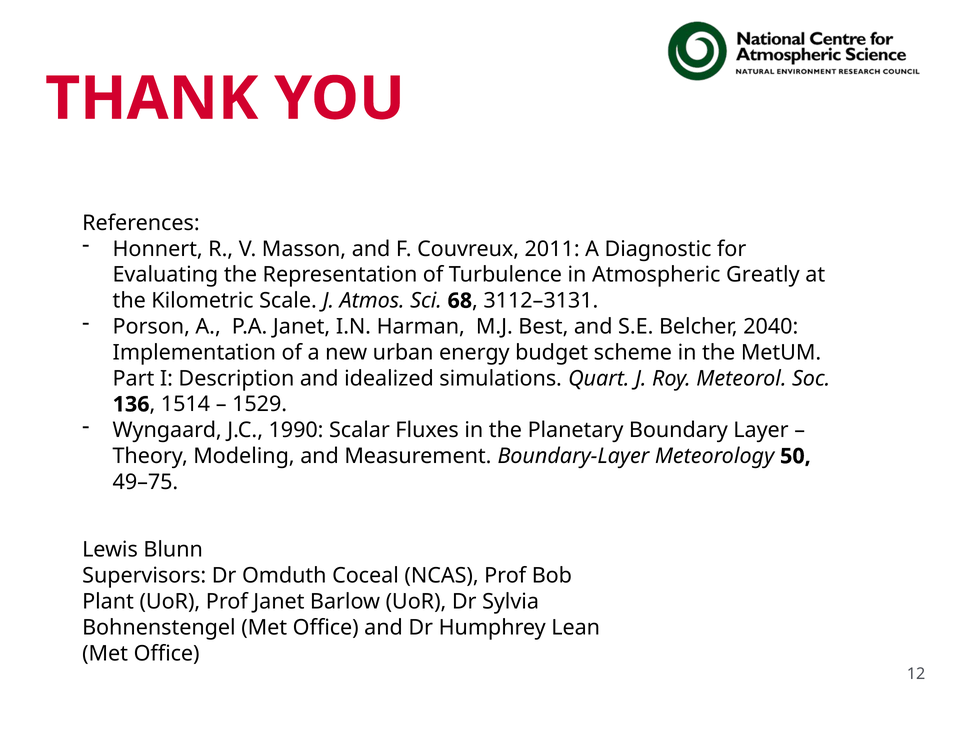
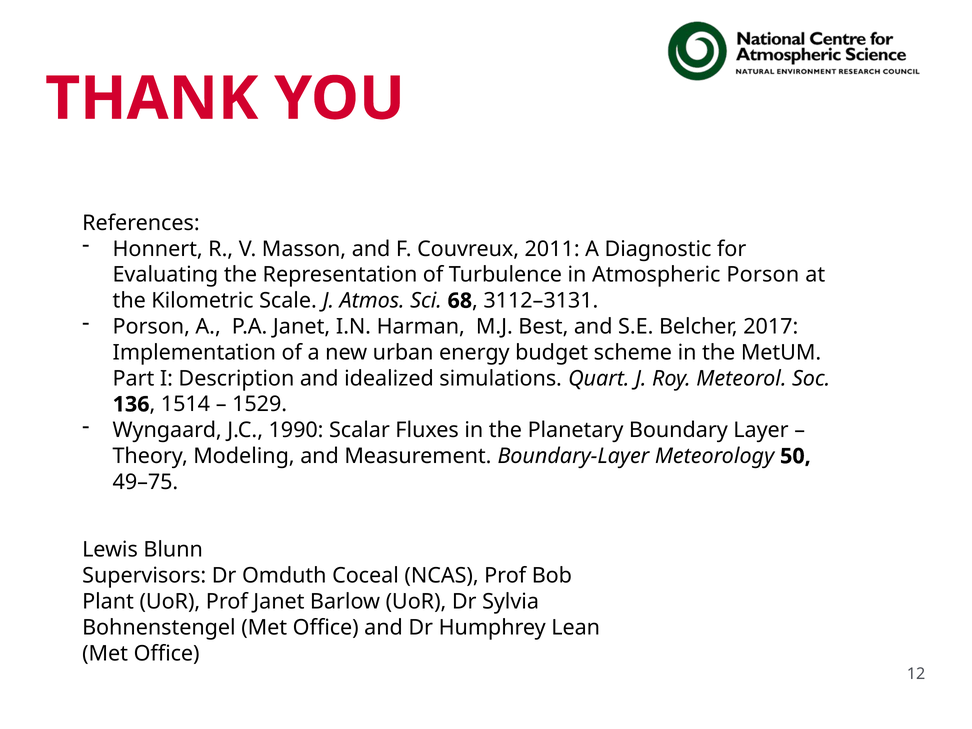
Atmospheric Greatly: Greatly -> Porson (763, 275)
2040: 2040 -> 2017 (771, 327)
